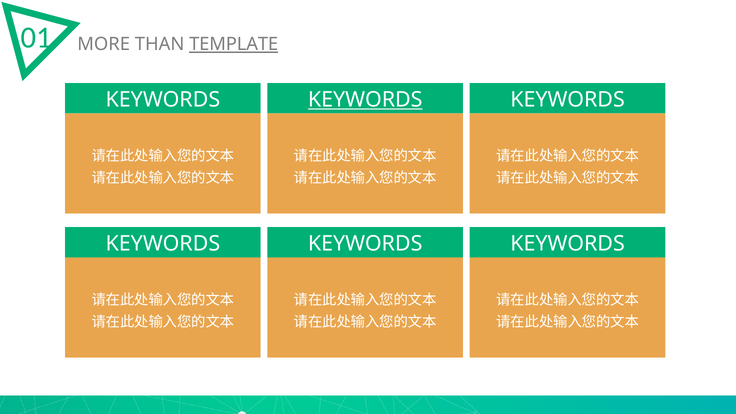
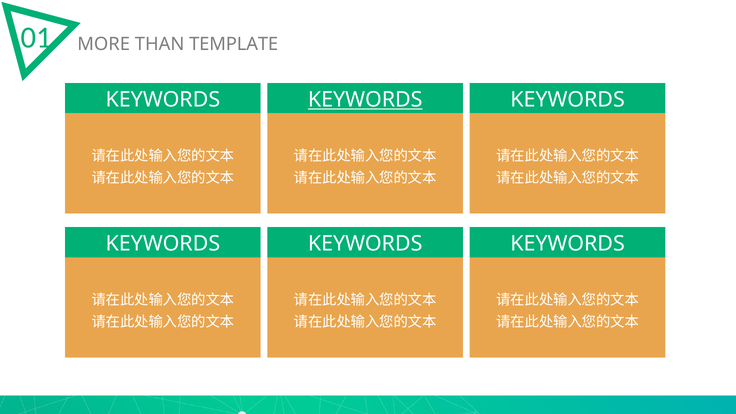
TEMPLATE underline: present -> none (234, 44)
